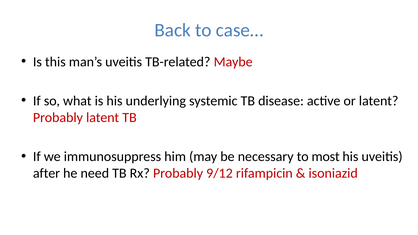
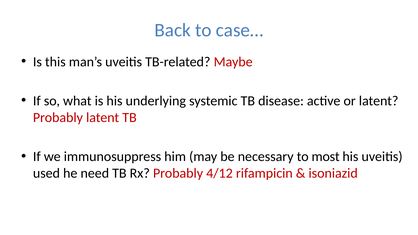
after: after -> used (46, 173)
9/12: 9/12 -> 4/12 (219, 173)
